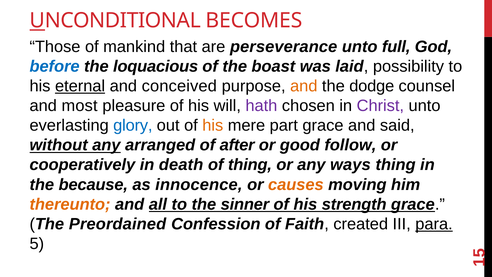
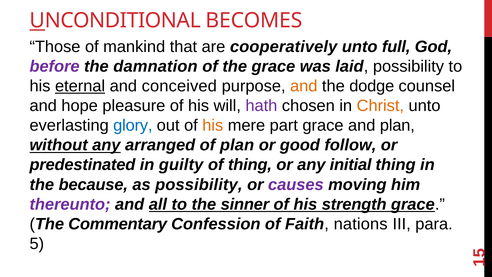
perseverance: perseverance -> cooperatively (284, 47)
before colour: blue -> purple (55, 66)
loquacious: loquacious -> damnation (155, 66)
the boast: boast -> grace (273, 66)
most: most -> hope (80, 106)
Christ colour: purple -> orange (380, 106)
and said: said -> plan (397, 125)
of after: after -> plan (237, 145)
cooperatively: cooperatively -> predestinated (82, 165)
death: death -> guilty (181, 165)
ways: ways -> initial (351, 165)
as innocence: innocence -> possibility (199, 184)
causes colour: orange -> purple (296, 184)
thereunto colour: orange -> purple (70, 204)
Preordained: Preordained -> Commentary (118, 224)
created: created -> nations (361, 224)
para underline: present -> none (434, 224)
